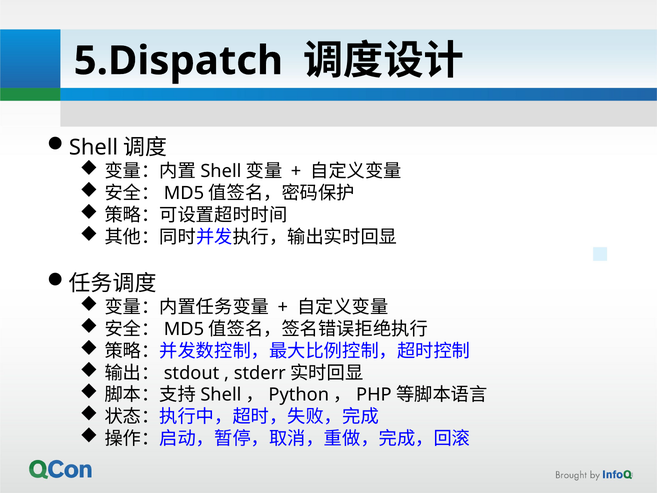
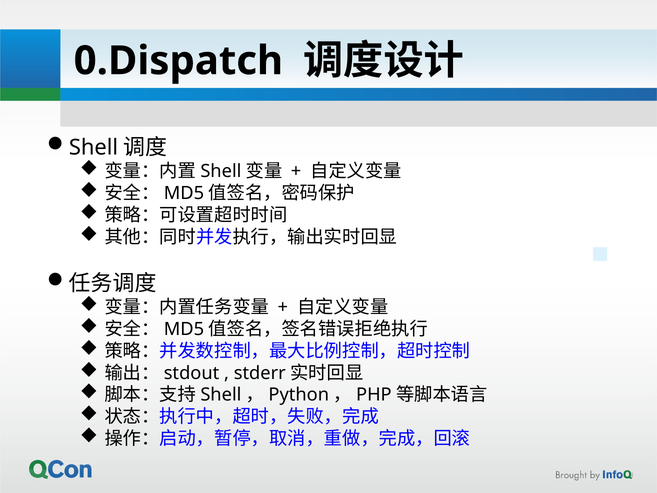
5.Dispatch: 5.Dispatch -> 0.Dispatch (178, 61)
